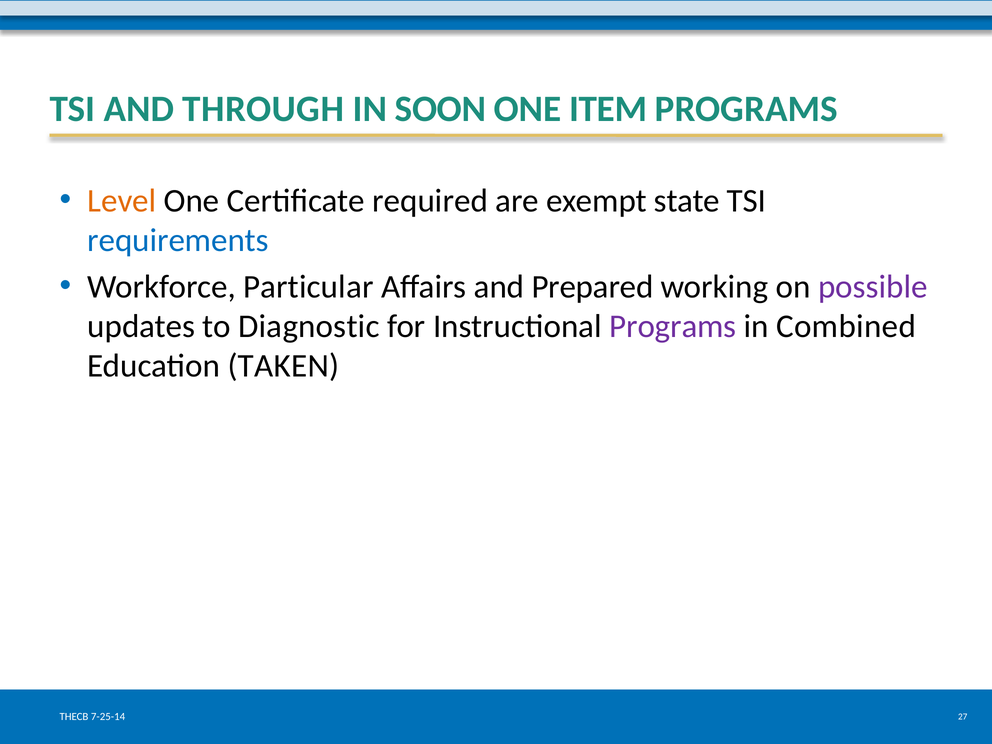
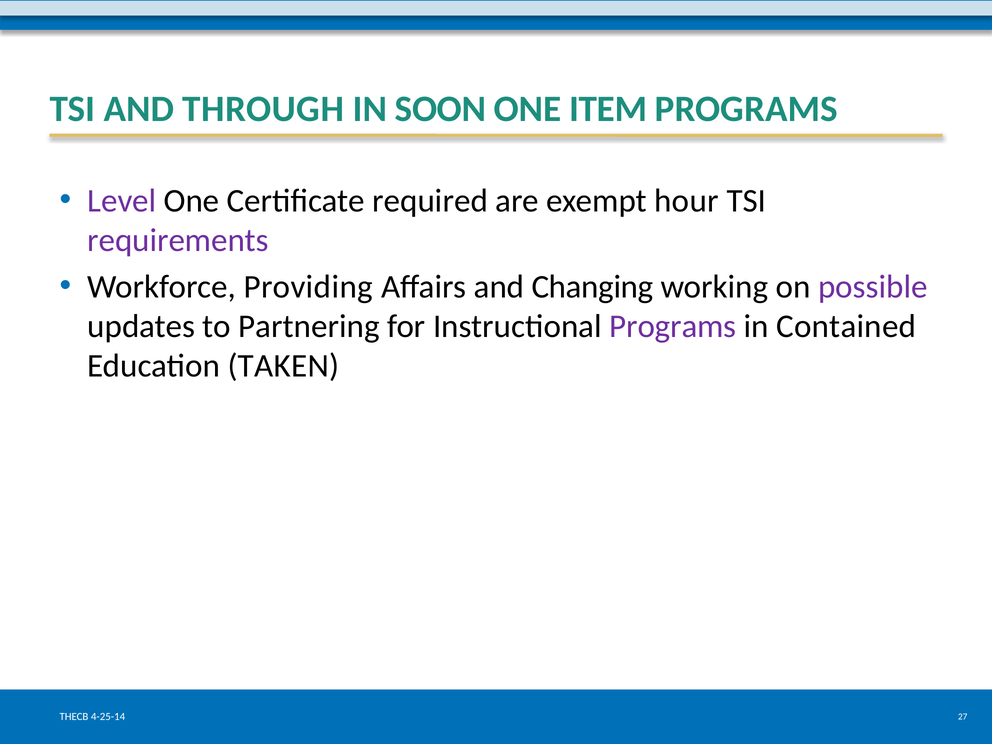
Level colour: orange -> purple (122, 201)
state: state -> hour (687, 201)
requirements colour: blue -> purple (178, 240)
Particular: Particular -> Providing (308, 287)
Prepared: Prepared -> Changing (593, 287)
Diagnostic: Diagnostic -> Partnering (309, 326)
Combined: Combined -> Contained (846, 326)
7-25-14: 7-25-14 -> 4-25-14 (108, 717)
